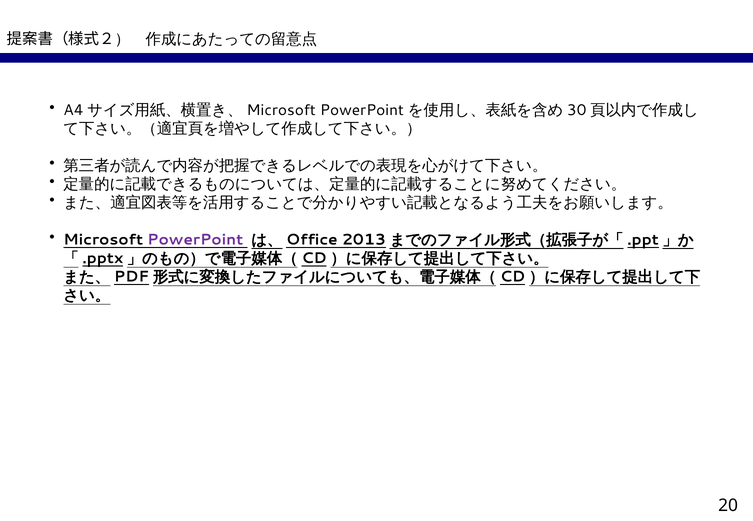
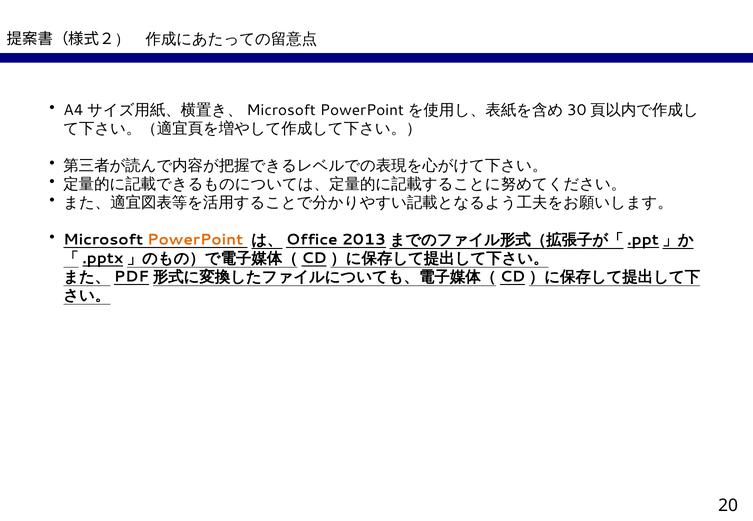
PowerPoint colour: purple -> orange (195, 240)
